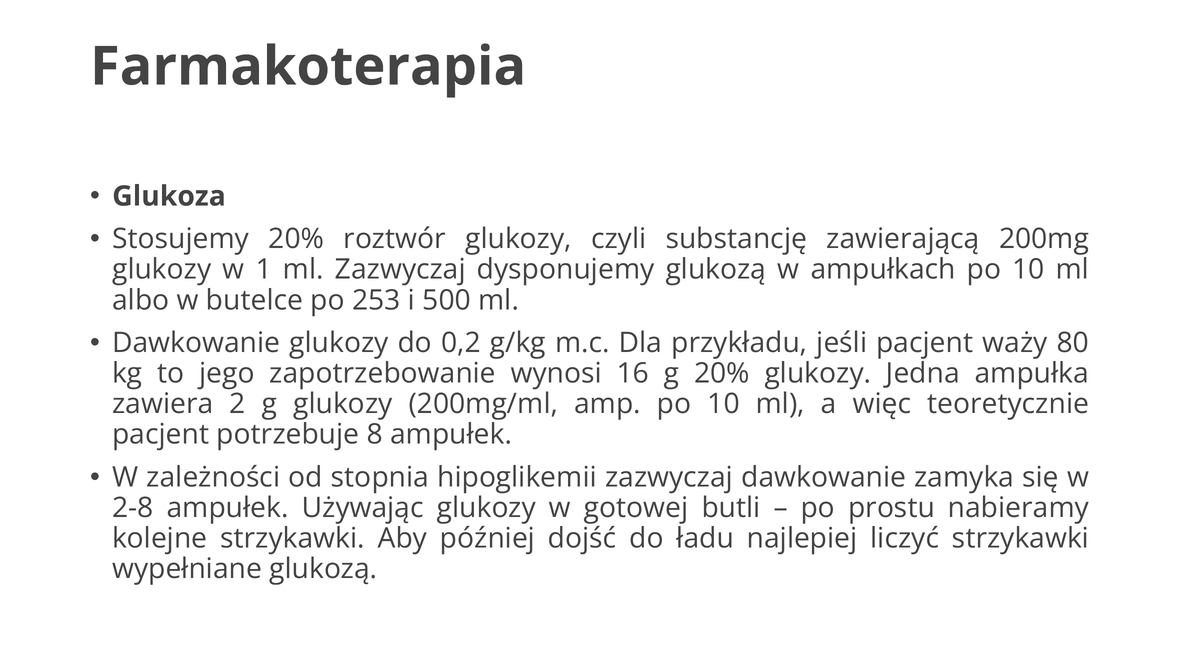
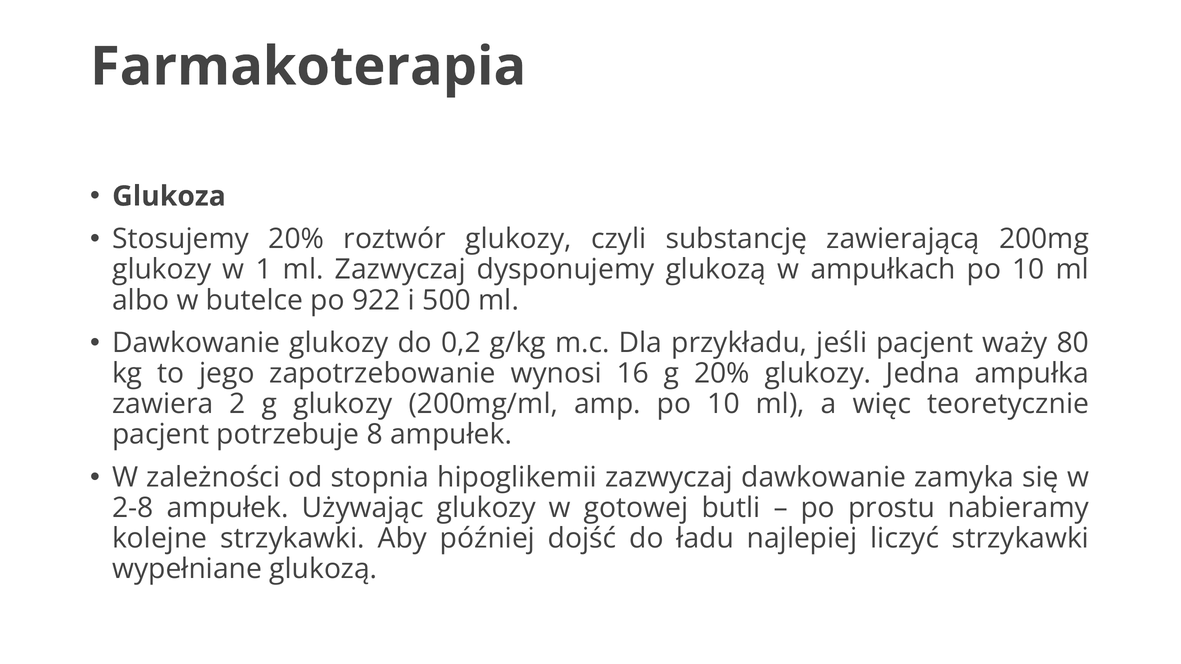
253: 253 -> 922 (376, 300)
